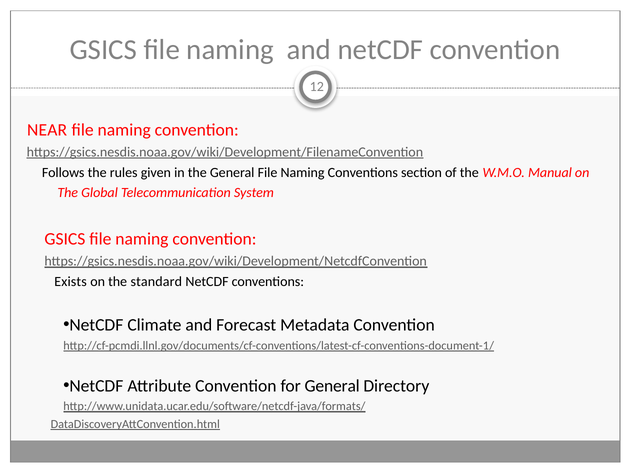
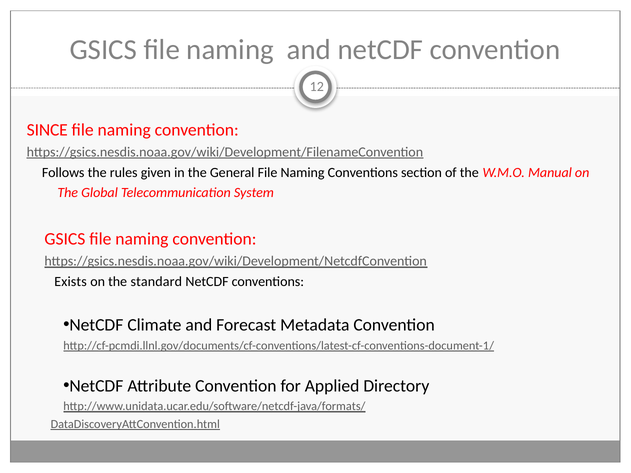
NEAR: NEAR -> SINCE (47, 130)
for General: General -> Applied (332, 386)
